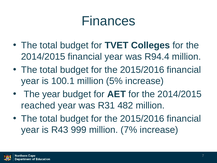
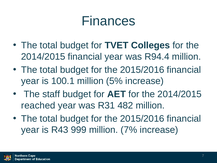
The year: year -> staff (51, 94)
